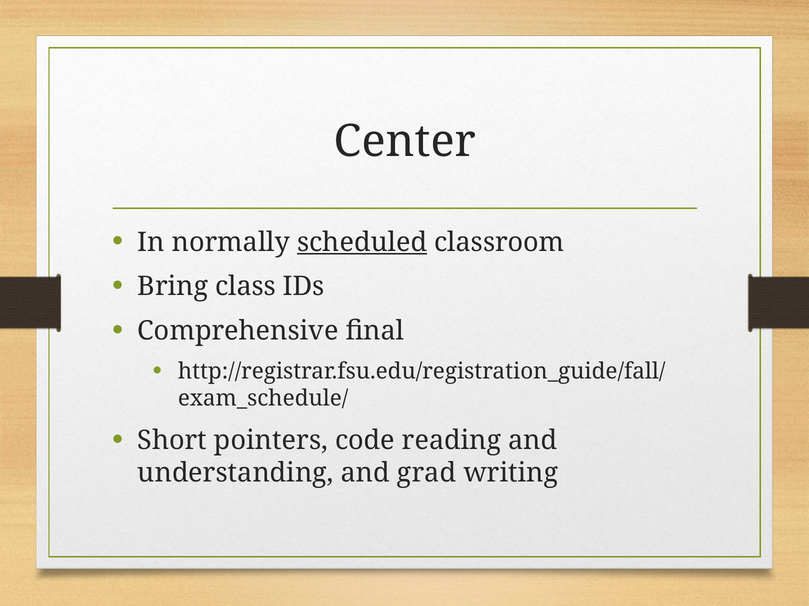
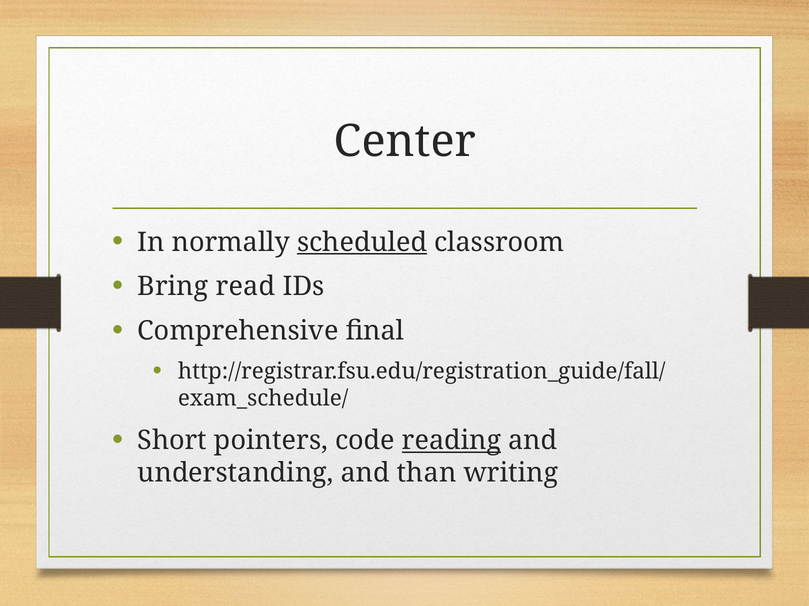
class: class -> read (246, 287)
reading underline: none -> present (452, 441)
grad: grad -> than (427, 473)
